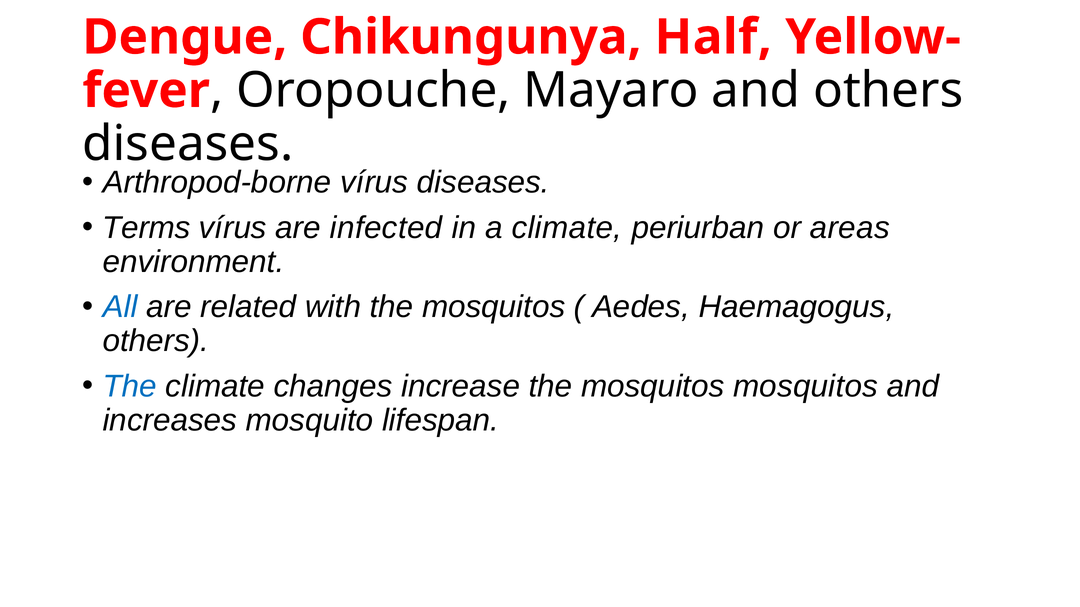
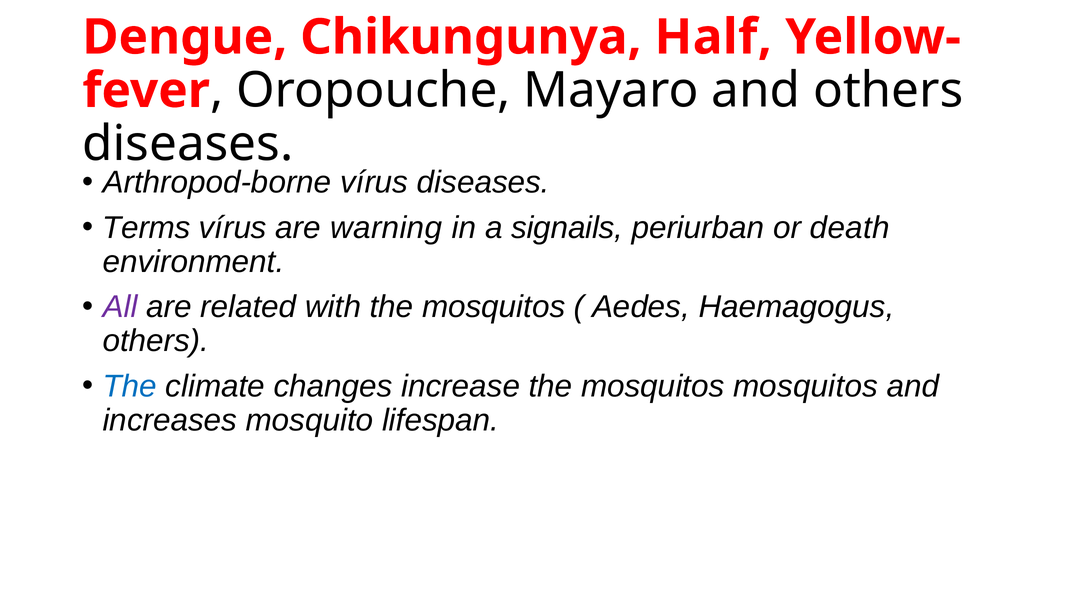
infected: infected -> warning (386, 228)
a climate: climate -> signails (567, 228)
areas: areas -> death (850, 228)
All colour: blue -> purple (120, 307)
